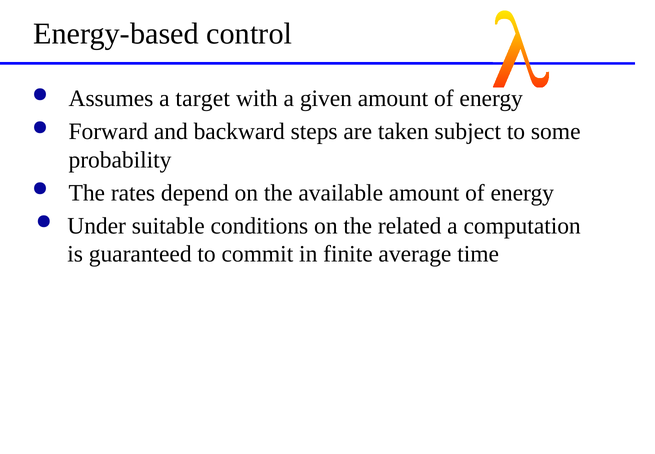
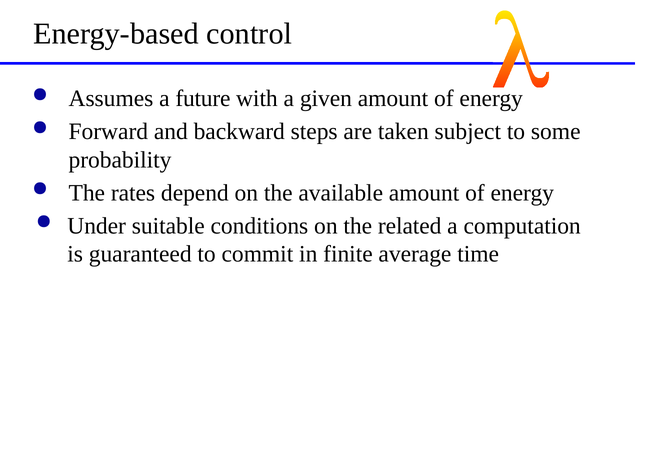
target: target -> future (203, 99)
